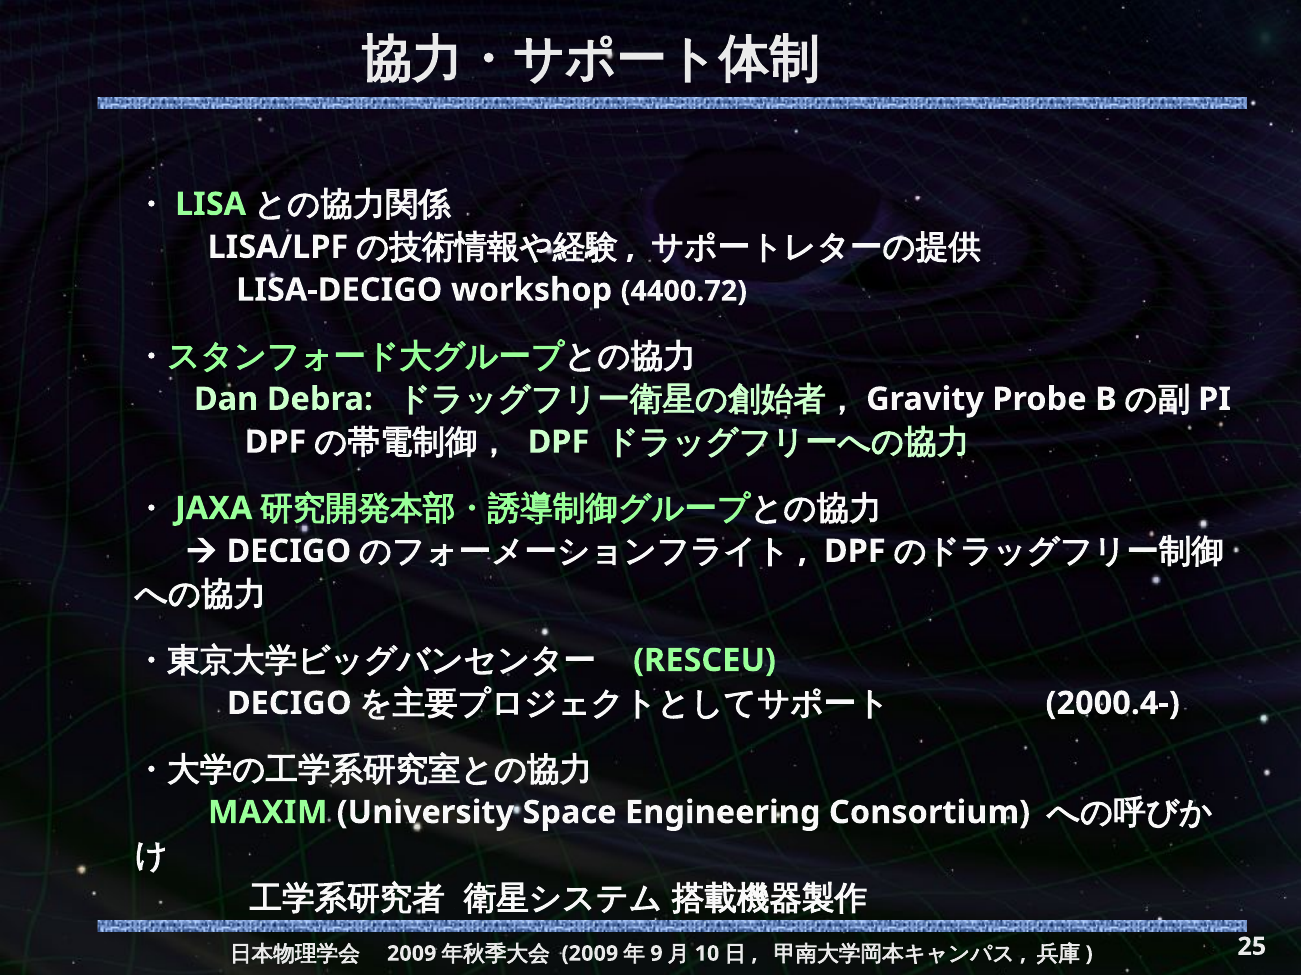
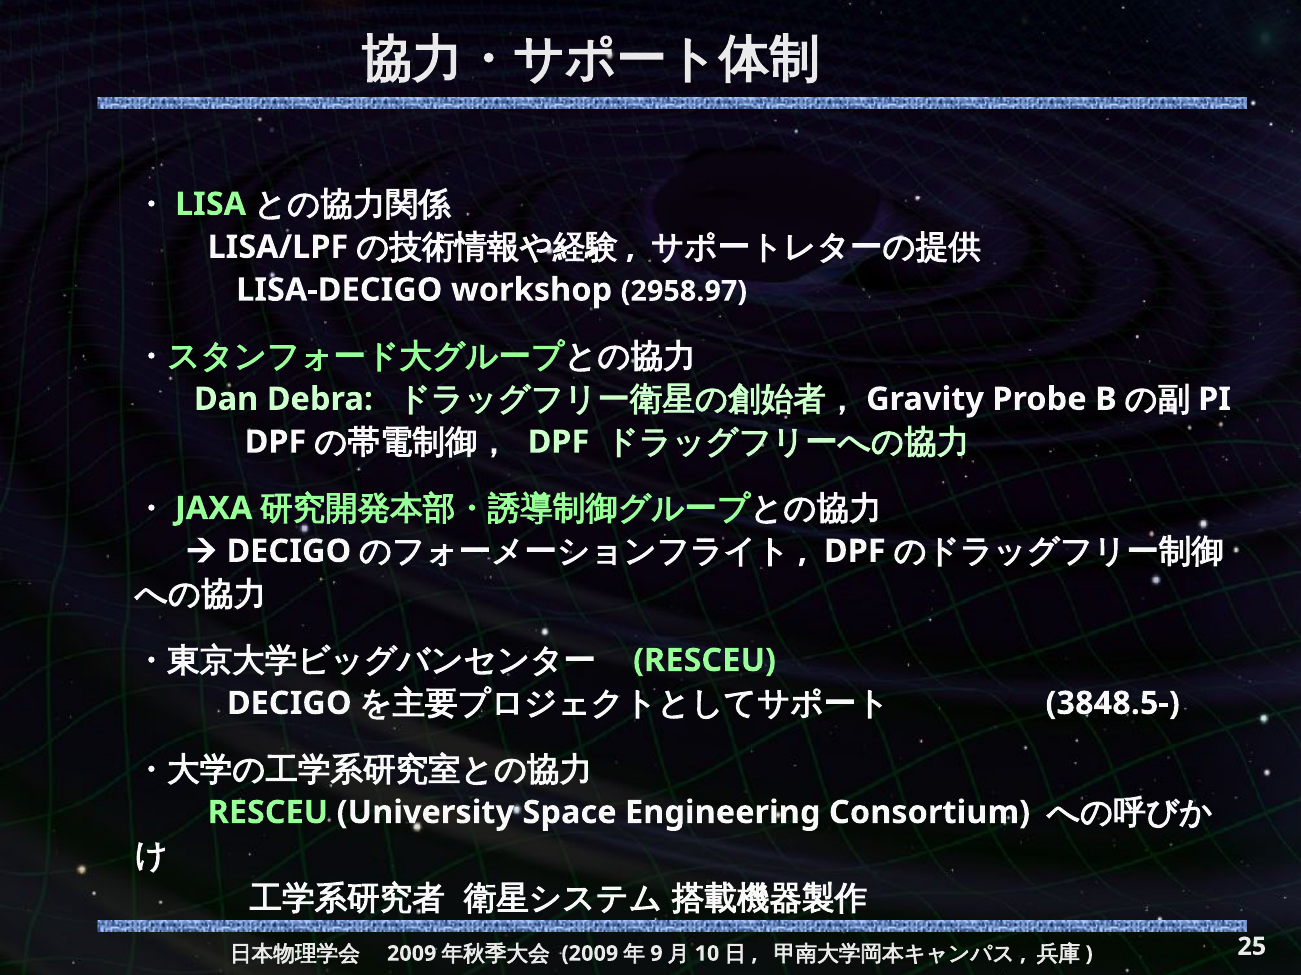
4400.72: 4400.72 -> 2958.97 (684, 291)
2000.4-: 2000.4- -> 3848.5- (1113, 704)
MAXIM: MAXIM -> RESCEU (268, 813)
